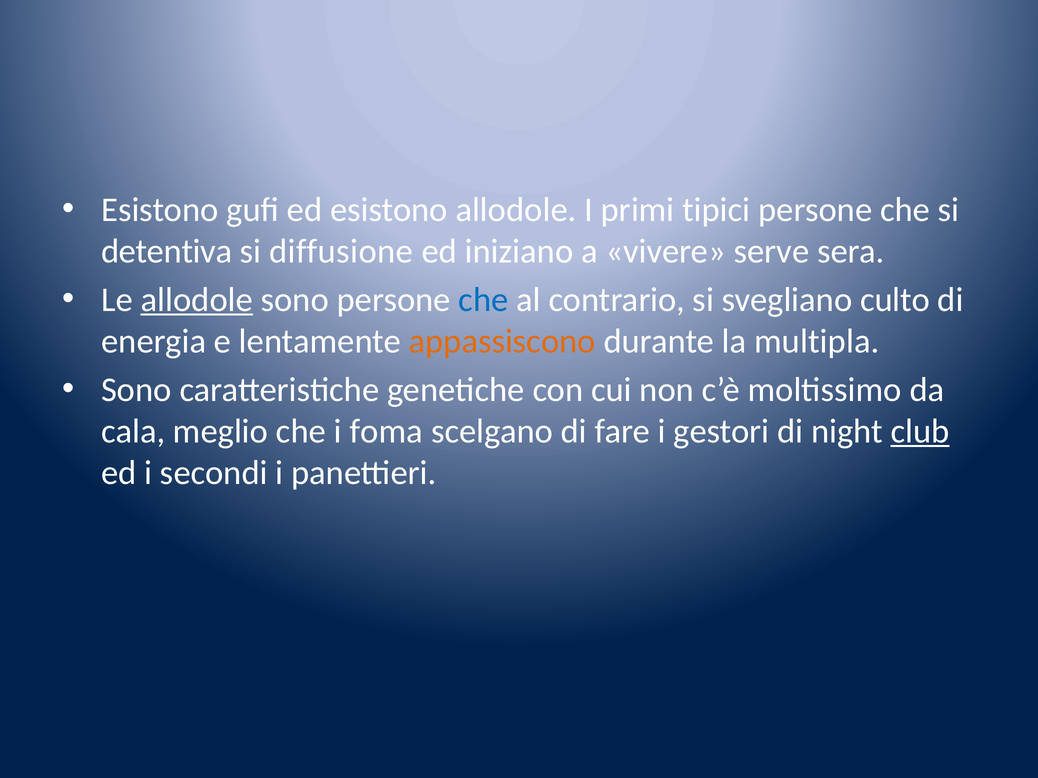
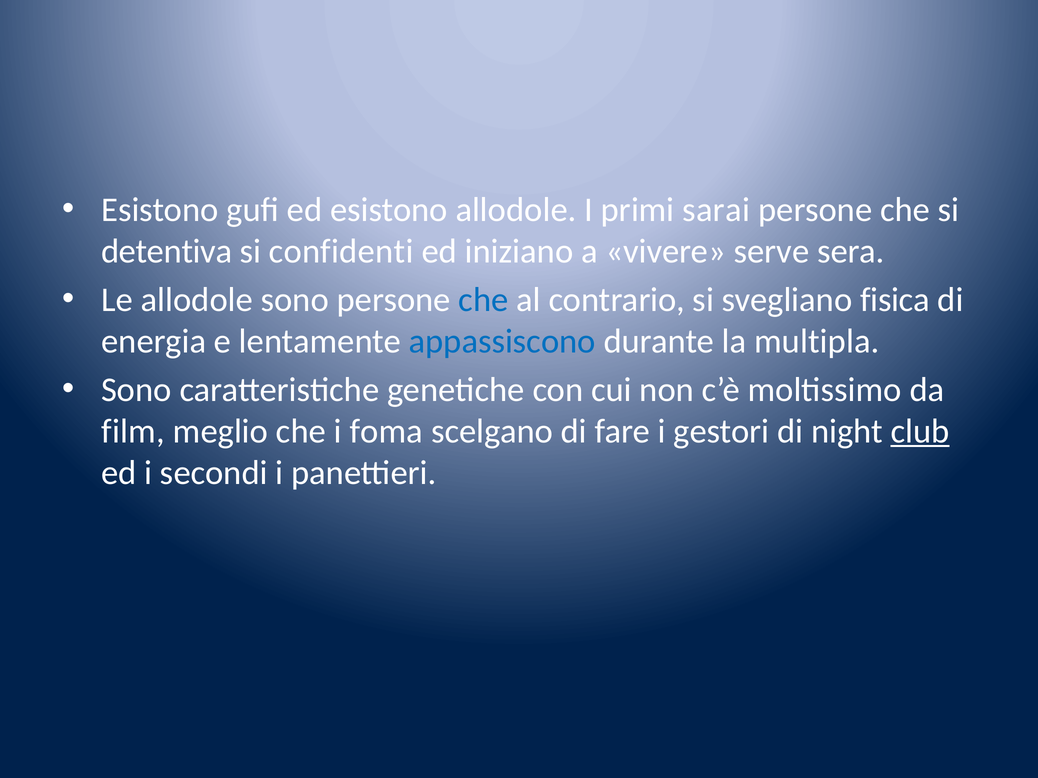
tipici: tipici -> sarai (716, 210)
diffusione: diffusione -> confidenti (341, 252)
allodole underline: present -> none (197, 300)
culto: culto -> fisica (895, 300)
appassiscono colour: orange -> blue (502, 341)
cala: cala -> film (133, 431)
